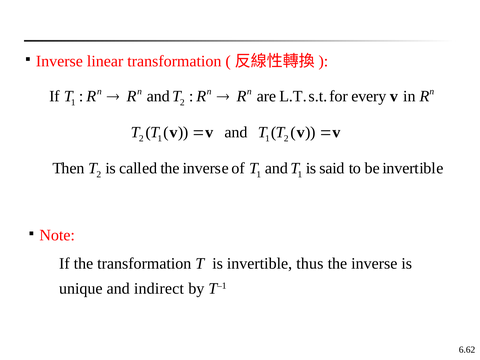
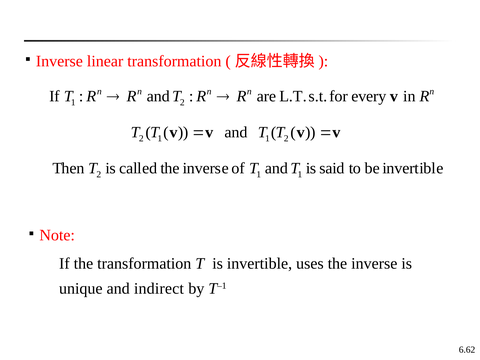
thus: thus -> uses (310, 263)
